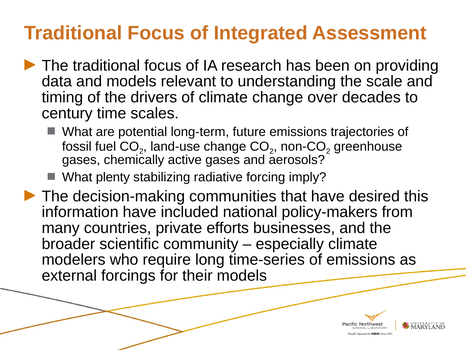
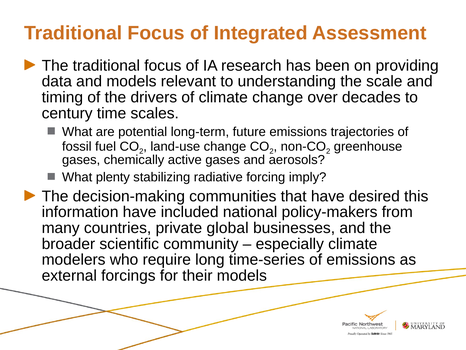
efforts: efforts -> global (228, 228)
